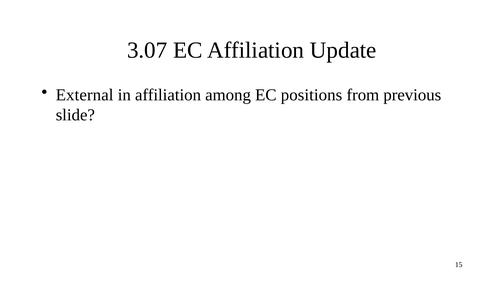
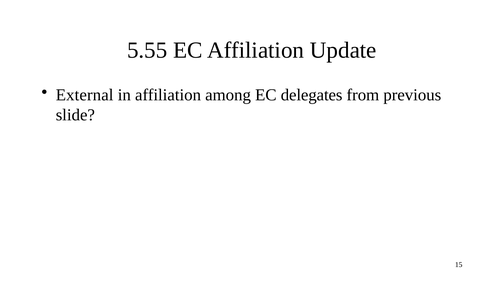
3.07: 3.07 -> 5.55 (147, 50)
positions: positions -> delegates (312, 95)
